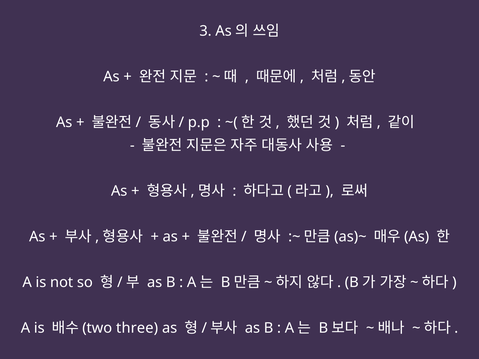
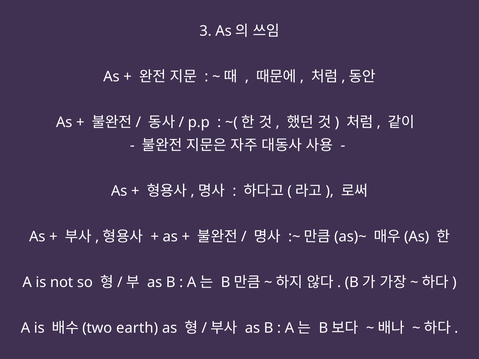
three: three -> earth (137, 328)
